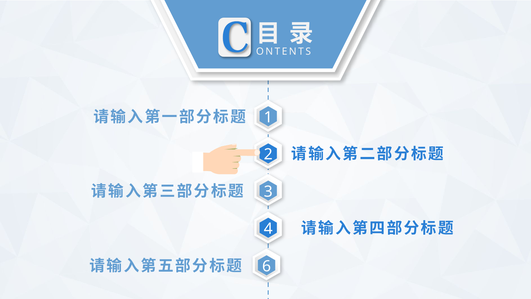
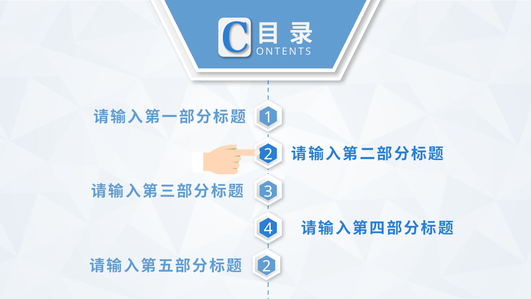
6: 6 -> 2 (267, 266)
